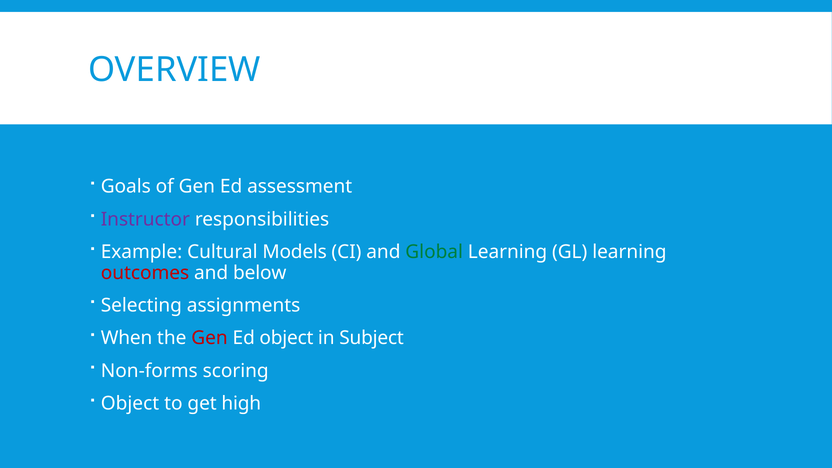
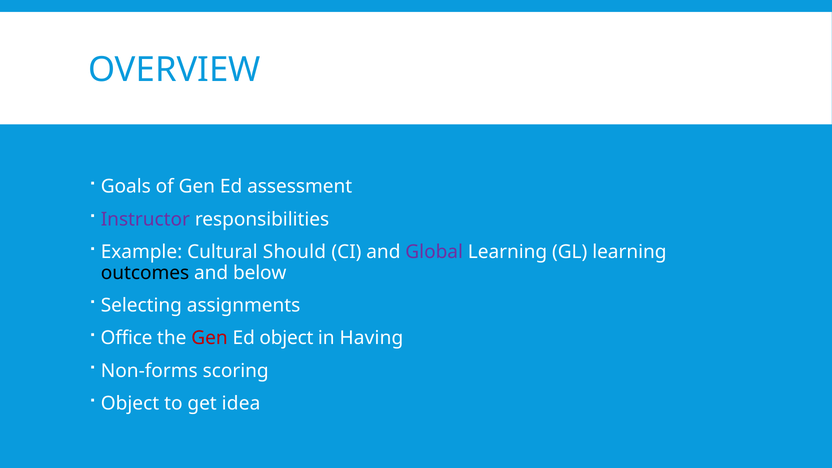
Models: Models -> Should (294, 252)
Global colour: green -> purple (434, 252)
outcomes colour: red -> black (145, 273)
When: When -> Office (127, 338)
Subject: Subject -> Having (371, 338)
high: high -> idea (241, 404)
